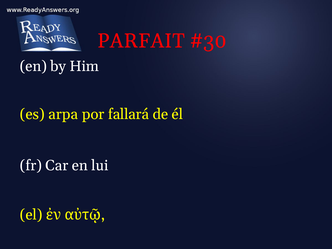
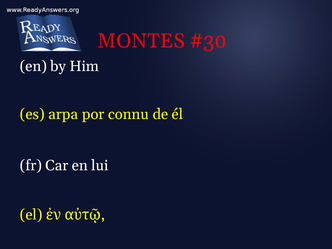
PARFAIT: PARFAIT -> MONTES (141, 41)
fallará: fallará -> connu (129, 114)
